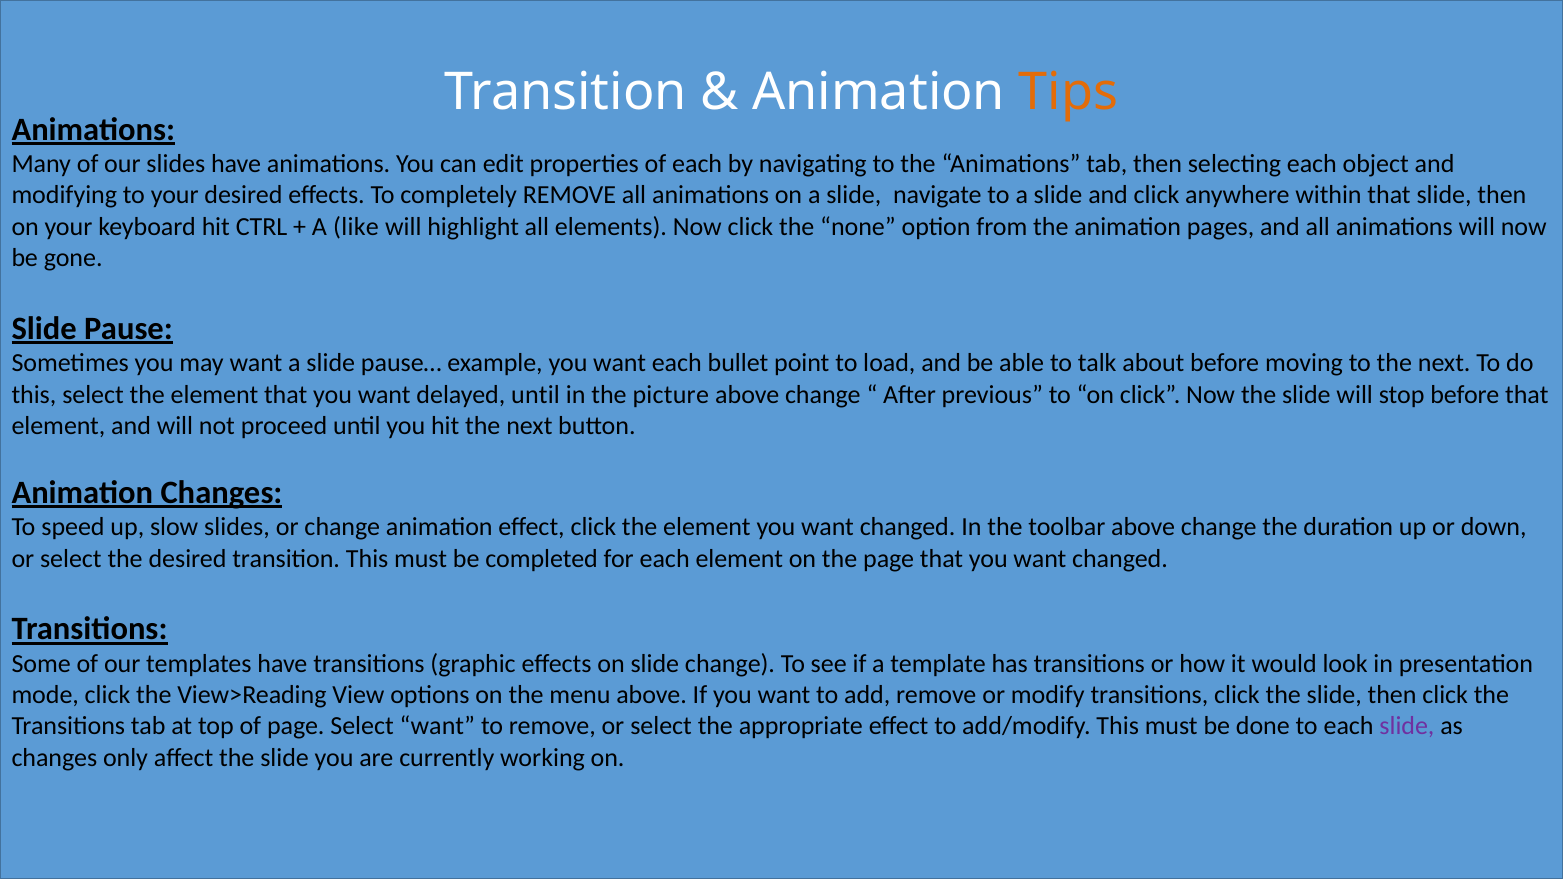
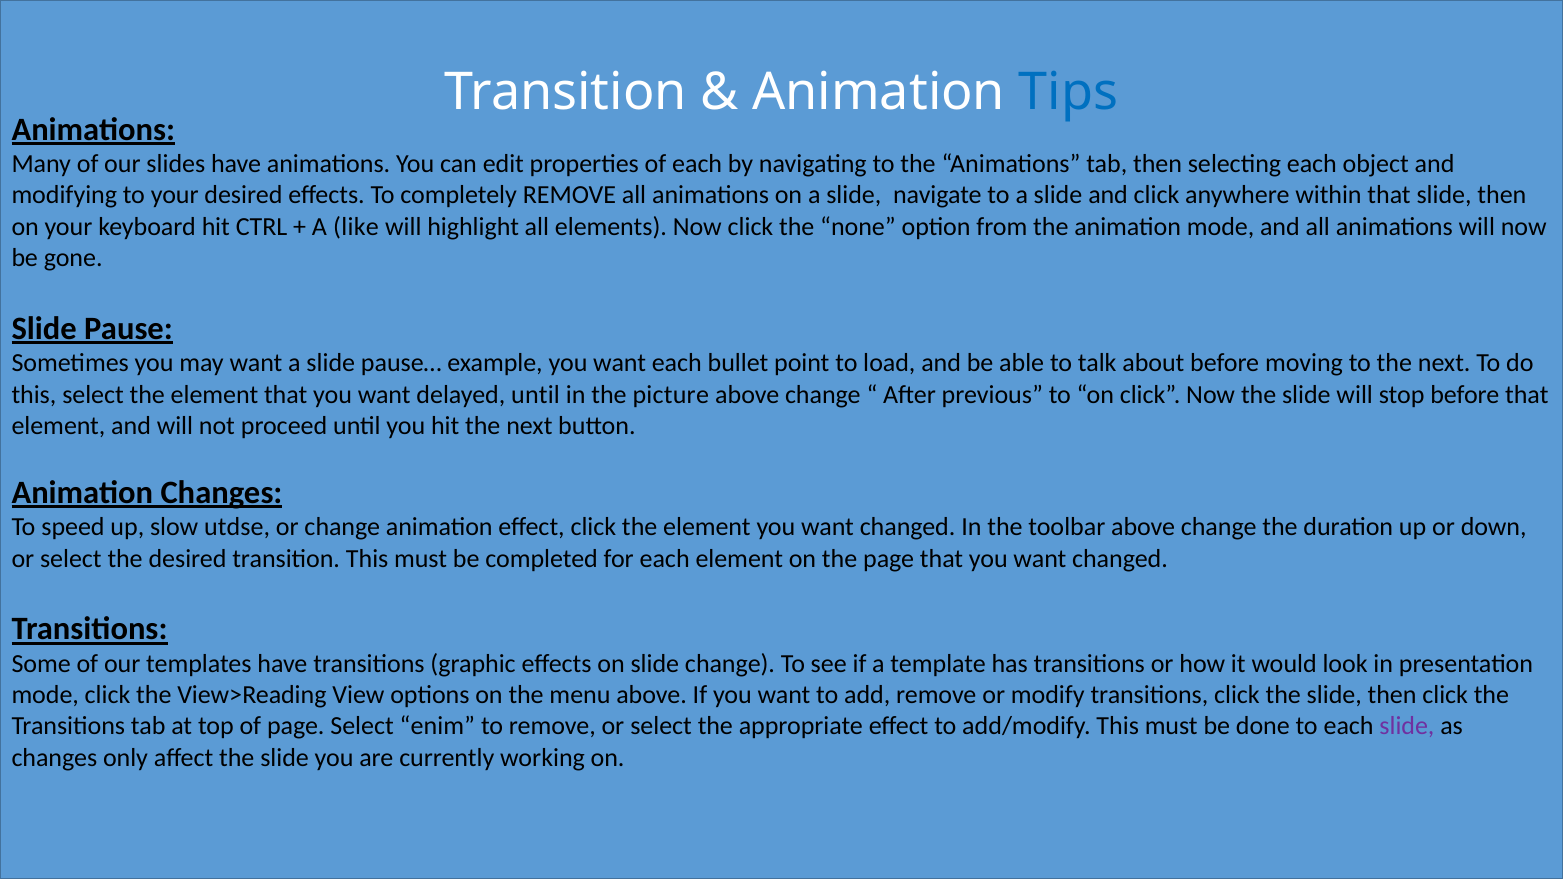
Tips colour: orange -> blue (1068, 92)
animation pages: pages -> mode (1221, 227)
slow slides: slides -> utdse (237, 527)
Select want: want -> enim (437, 727)
